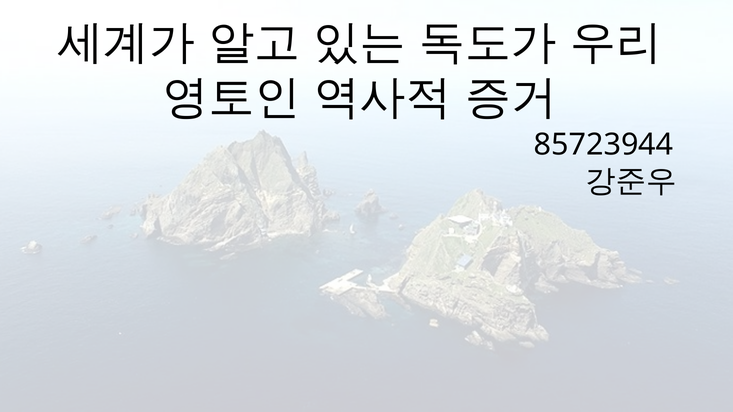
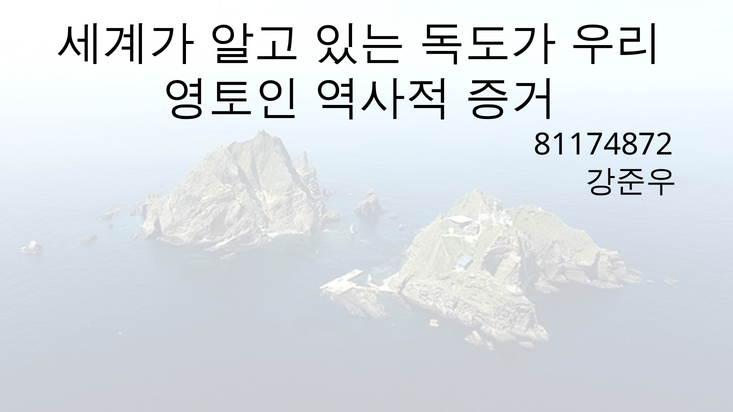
85723944: 85723944 -> 81174872 (604, 145)
